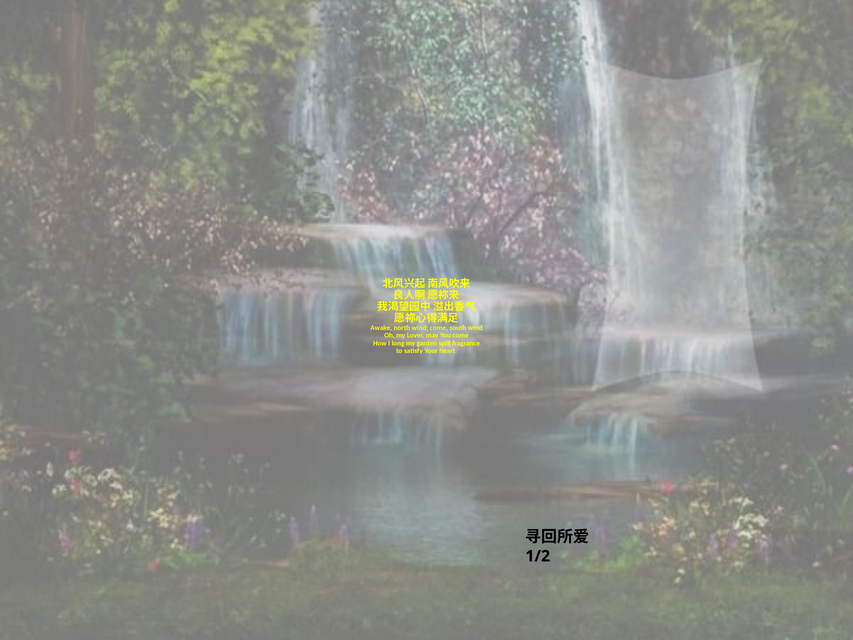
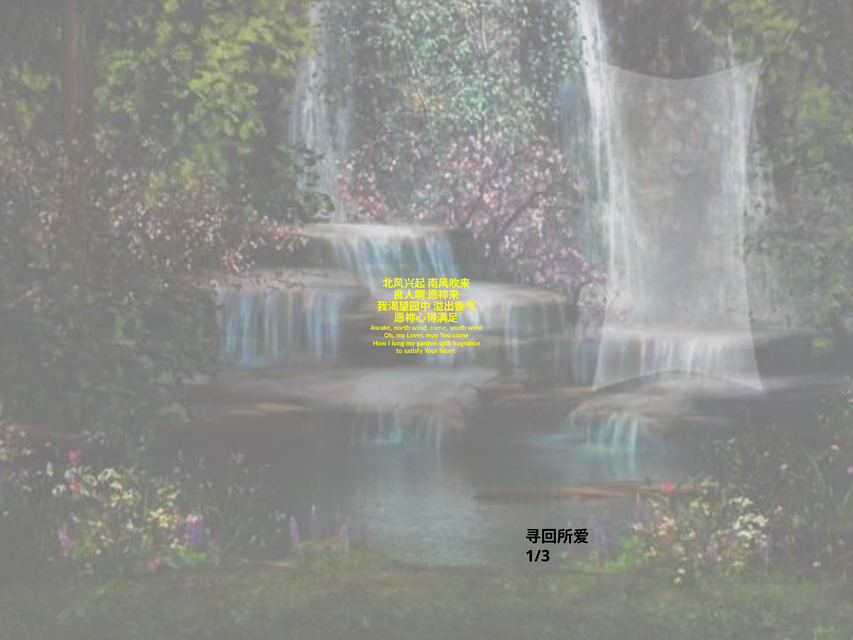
1/2: 1/2 -> 1/3 (538, 556)
